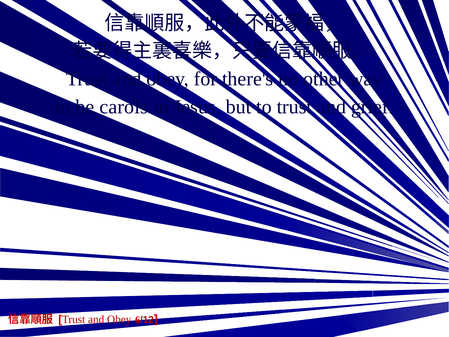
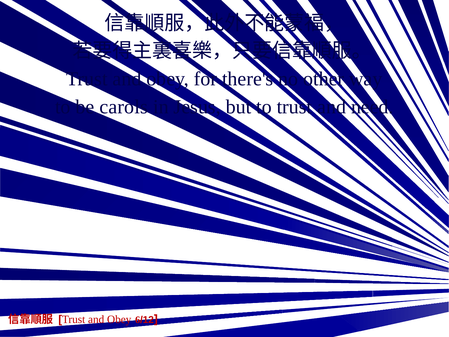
grief: grief -> need (372, 107)
